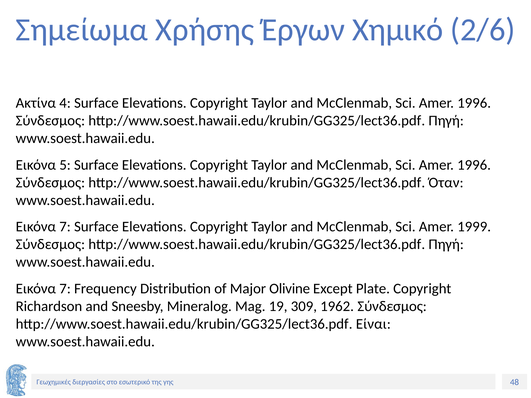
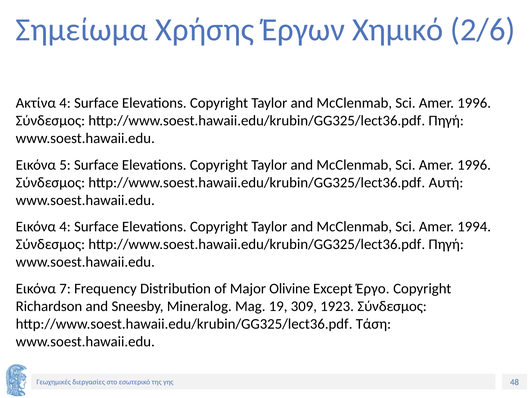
Όταν: Όταν -> Αυτή (446, 183)
7: 7 -> 4 (65, 227)
1999: 1999 -> 1994 (474, 227)
Plate: Plate -> Έργο (373, 289)
1962: 1962 -> 1923 (337, 307)
Είναι: Είναι -> Τάση (373, 324)
